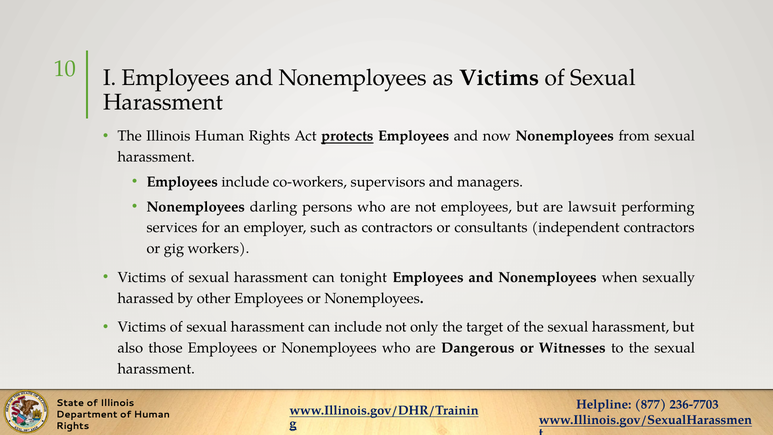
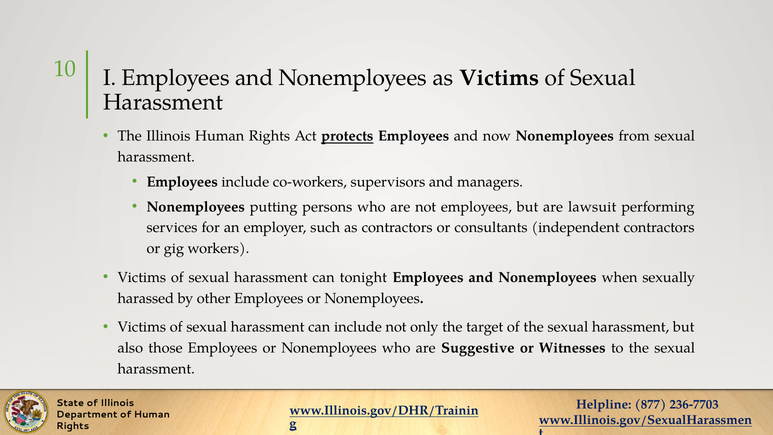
darling: darling -> putting (274, 207)
Dangerous: Dangerous -> Suggestive (478, 348)
